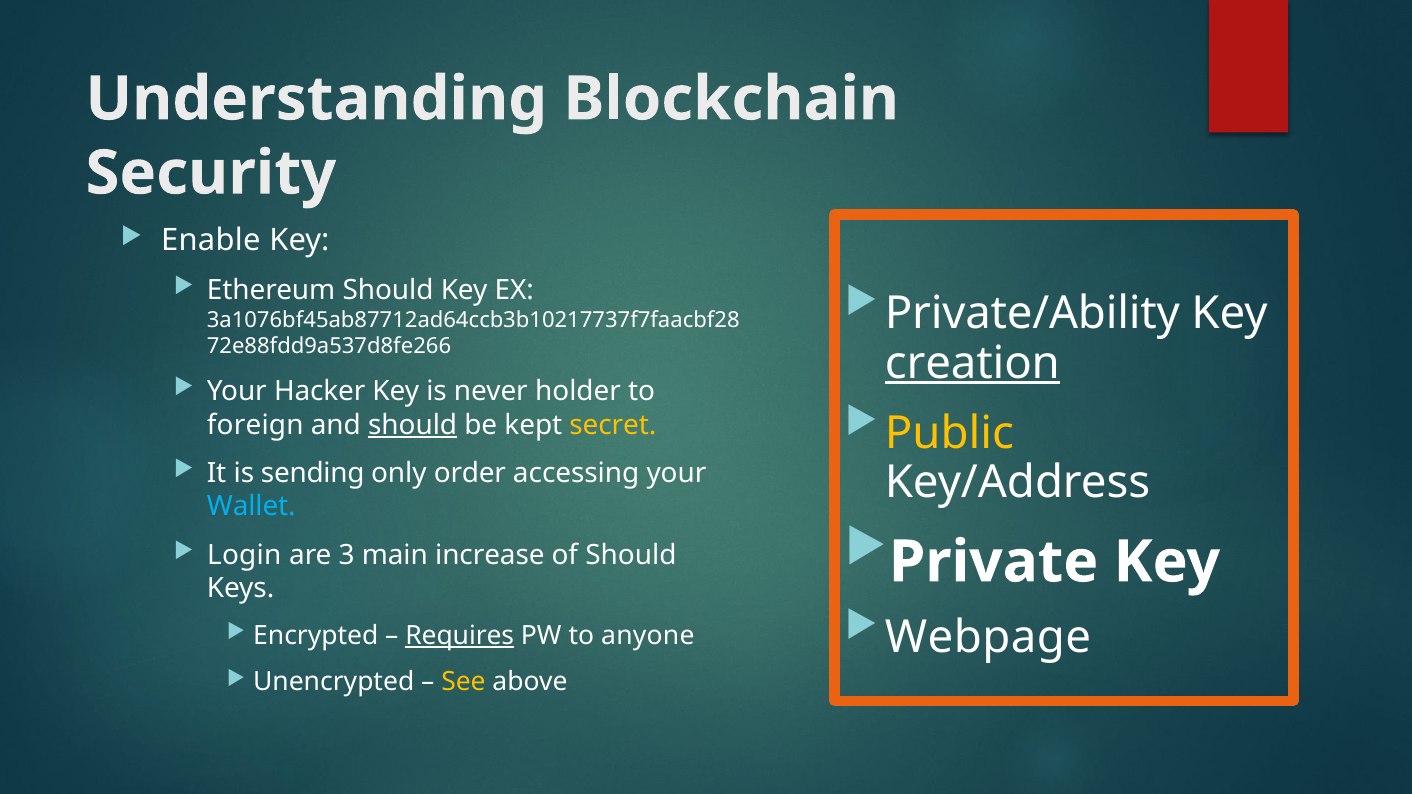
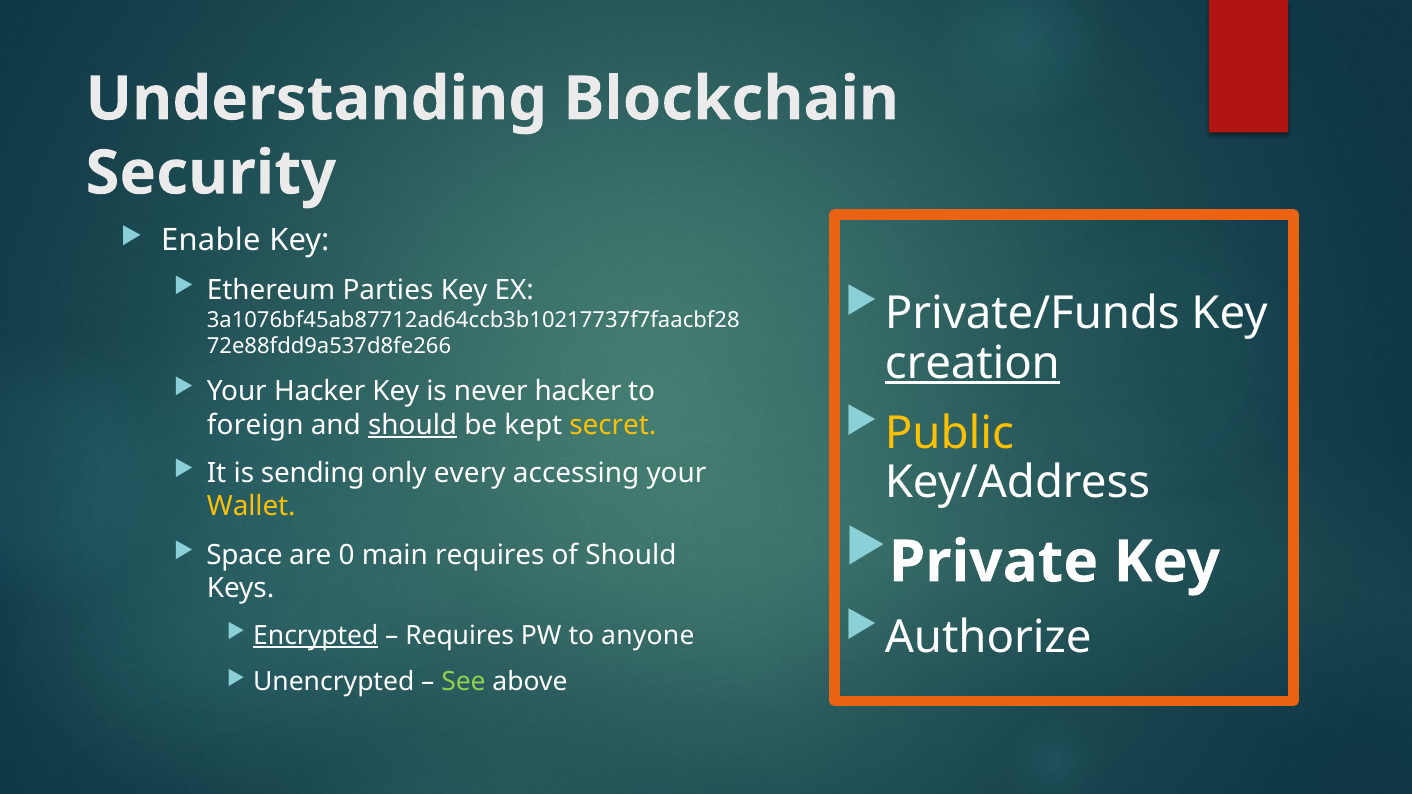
Ethereum Should: Should -> Parties (388, 290)
Private/Ability: Private/Ability -> Private/Funds (1032, 314)
never holder: holder -> hacker (578, 392)
order: order -> every (470, 473)
Wallet colour: light blue -> yellow (251, 507)
Login: Login -> Space (245, 555)
3: 3 -> 0 (347, 555)
main increase: increase -> requires (490, 555)
Webpage: Webpage -> Authorize (988, 638)
Encrypted underline: none -> present (316, 636)
Requires underline: present -> none (460, 636)
See colour: yellow -> light green (463, 682)
